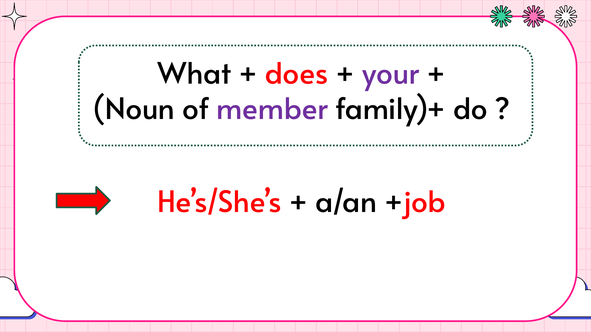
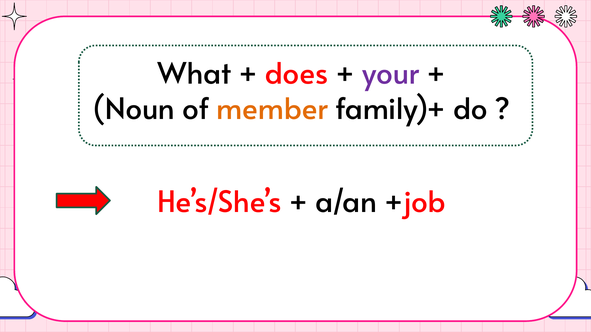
member colour: purple -> orange (272, 110)
